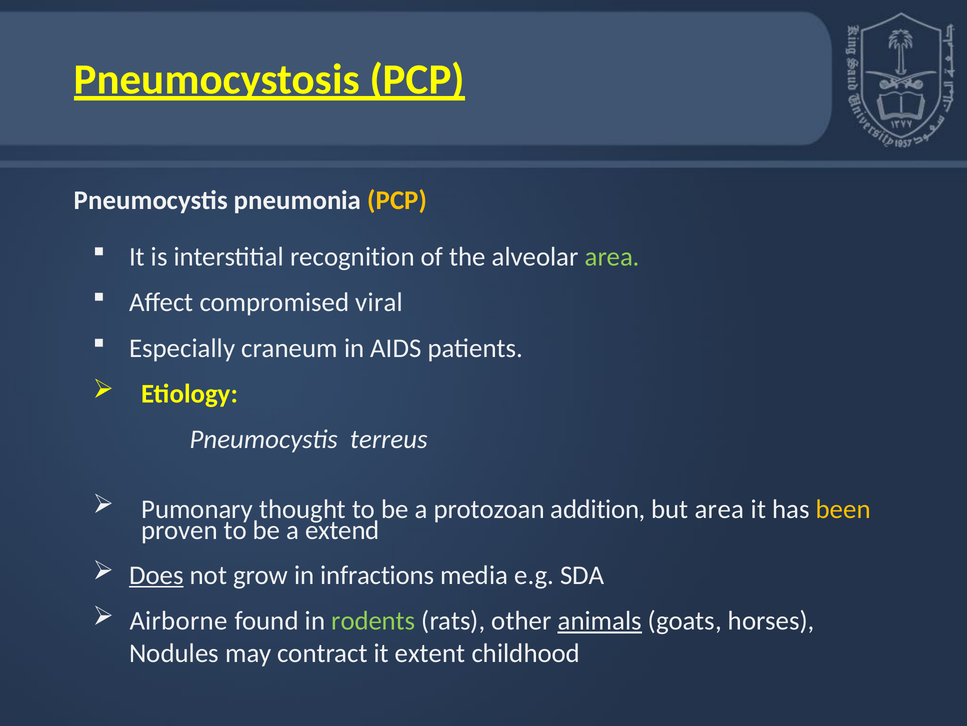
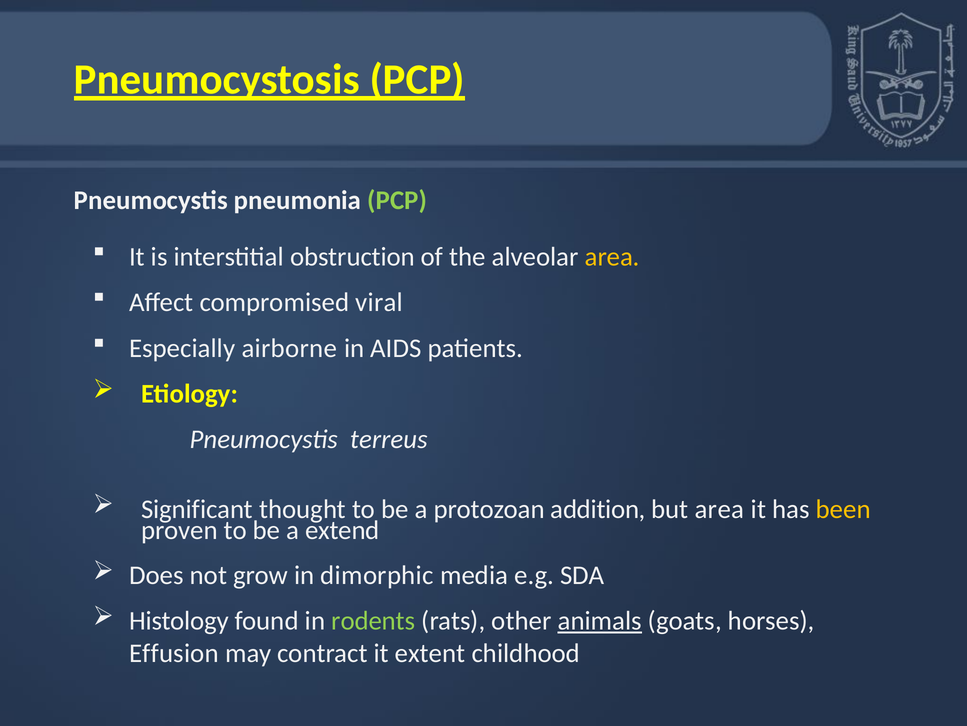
PCP colour: yellow -> light green (397, 200)
recognition: recognition -> obstruction (352, 256)
area colour: light green -> yellow (612, 256)
craneum: craneum -> airborne (289, 348)
Pumonary: Pumonary -> Significant (197, 509)
Does underline: present -> none (156, 575)
infractions: infractions -> dimorphic (377, 575)
Airborne: Airborne -> Histology (179, 620)
Nodules: Nodules -> Effusion (174, 653)
